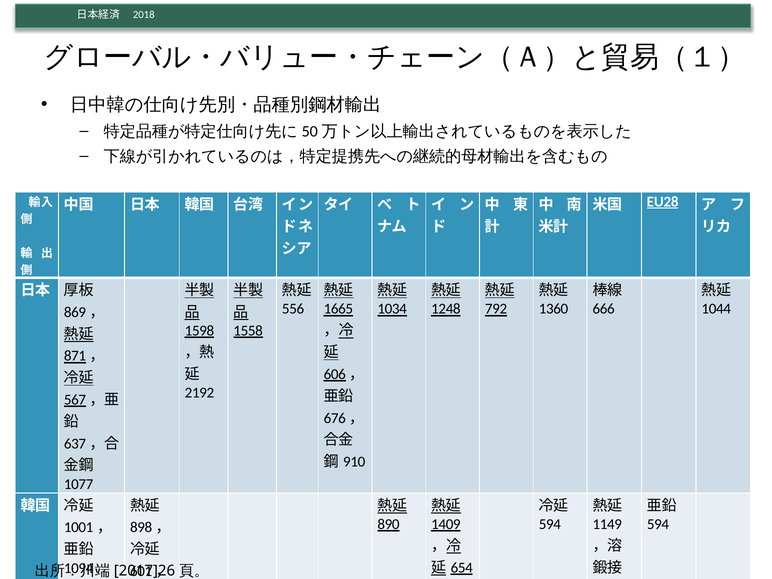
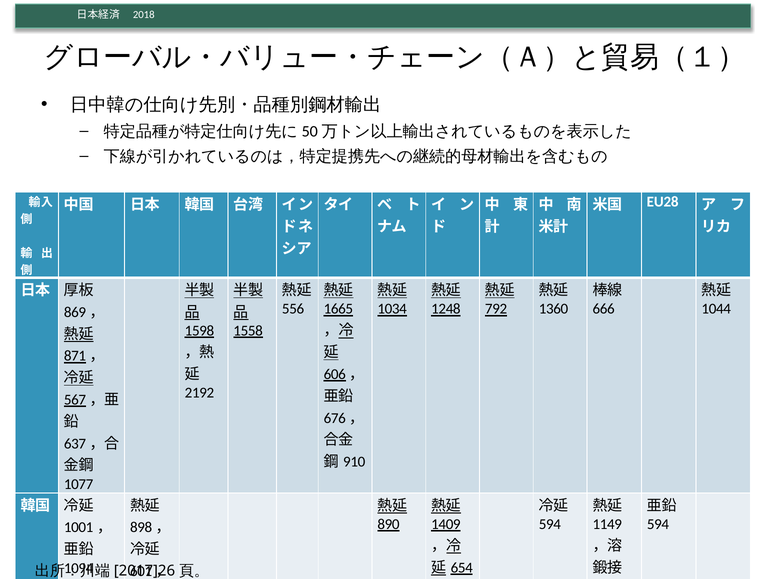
EU28 underline: present -> none (663, 202)
